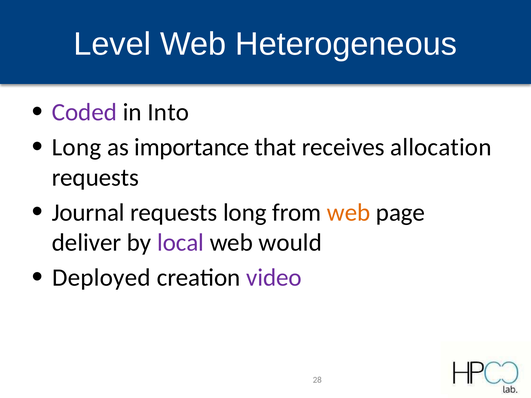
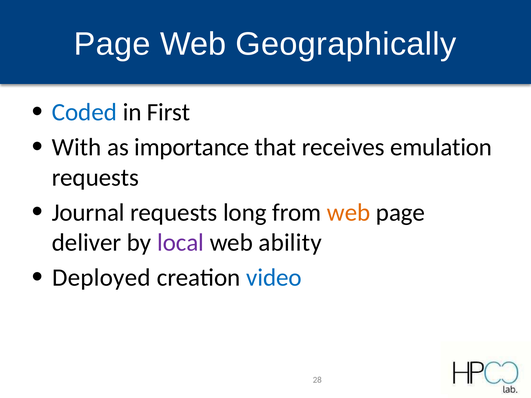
Level: Level -> Page (112, 44)
Heterogeneous: Heterogeneous -> Geographically (346, 44)
Coded colour: purple -> blue (84, 112)
Into: Into -> First (169, 112)
Long: Long -> With (77, 147)
allocation: allocation -> emulation (441, 147)
would: would -> ability (290, 243)
video colour: purple -> blue (274, 278)
